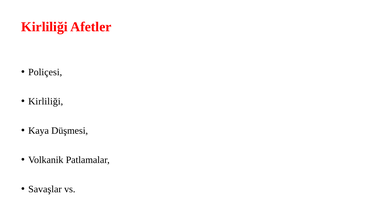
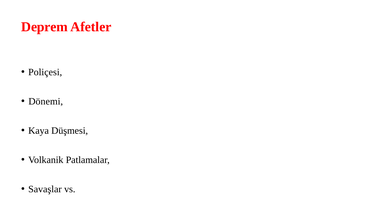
Kirliliği: Kirliliği -> Deprem (45, 27)
Kirliliği: Kirliliği -> Dönemi (46, 102)
